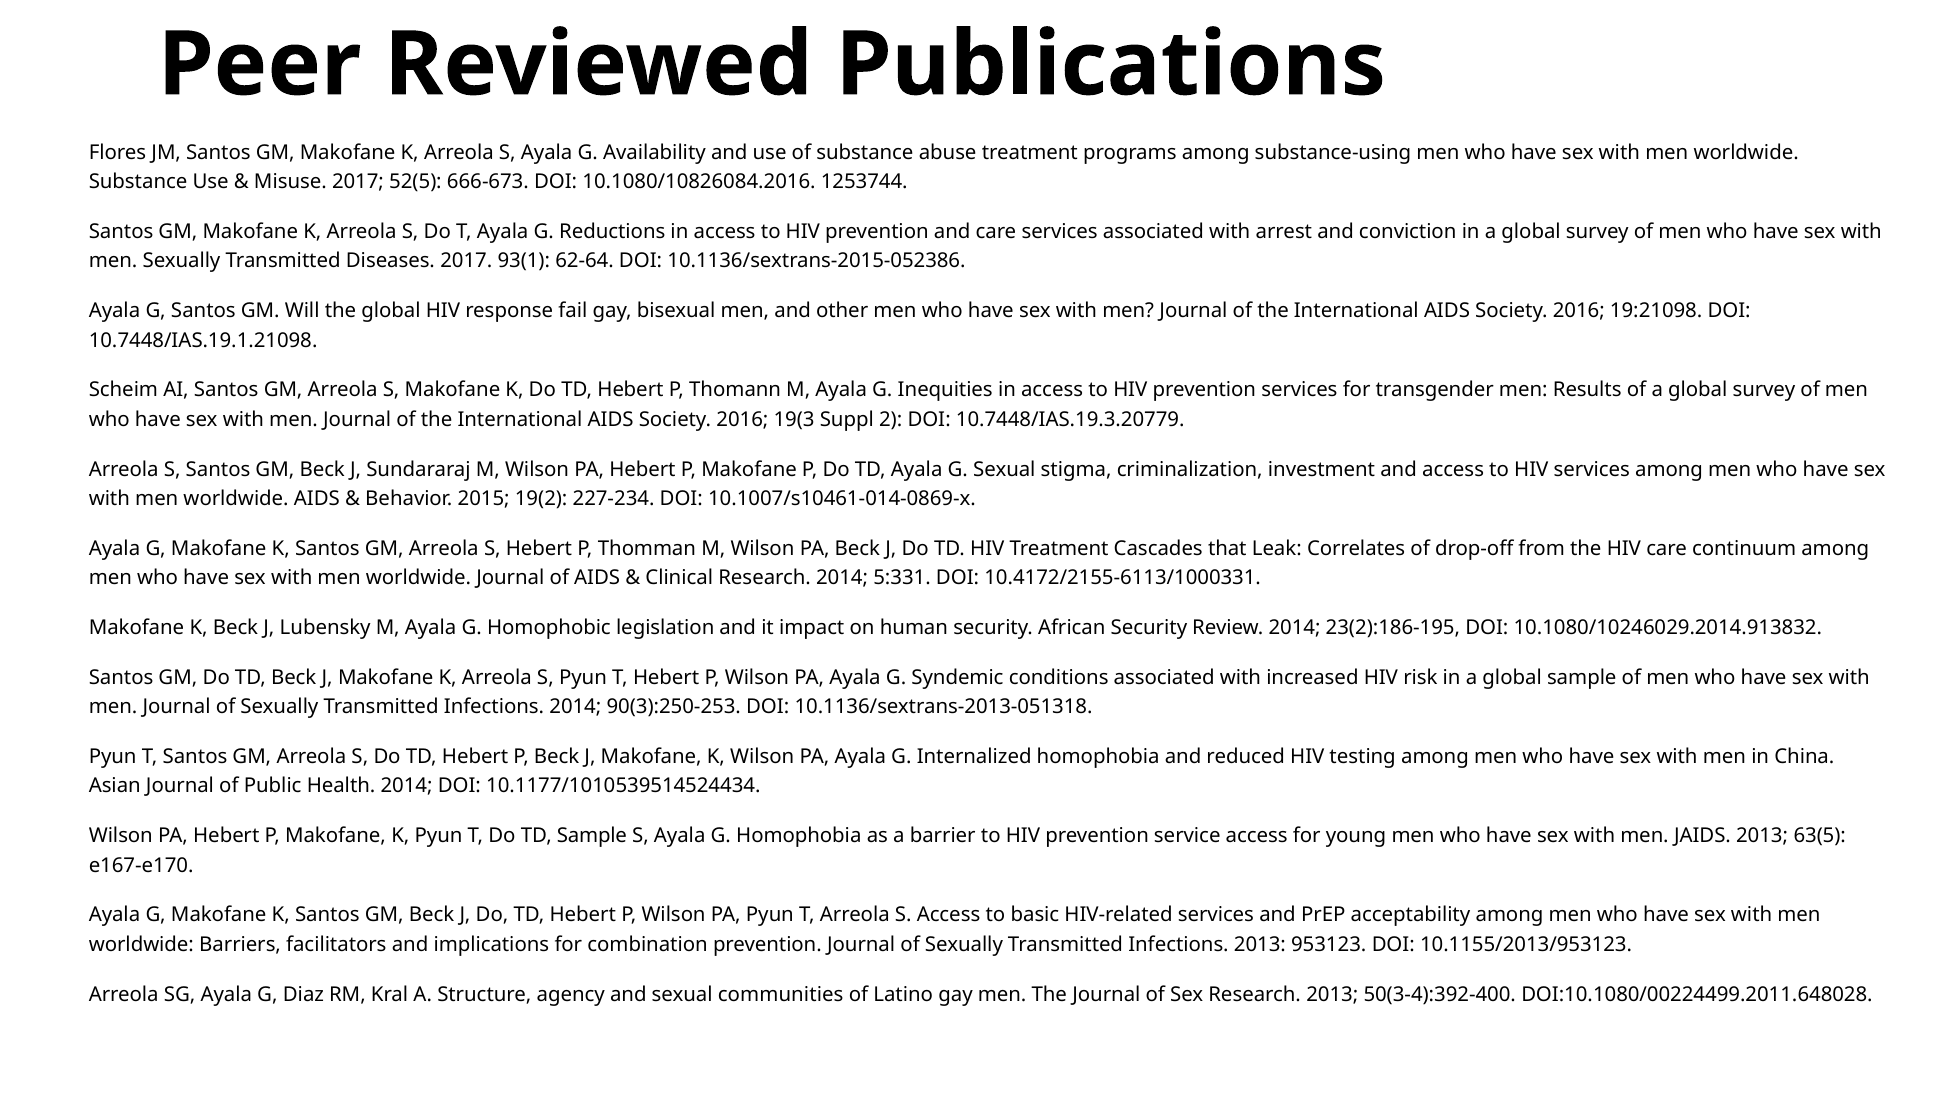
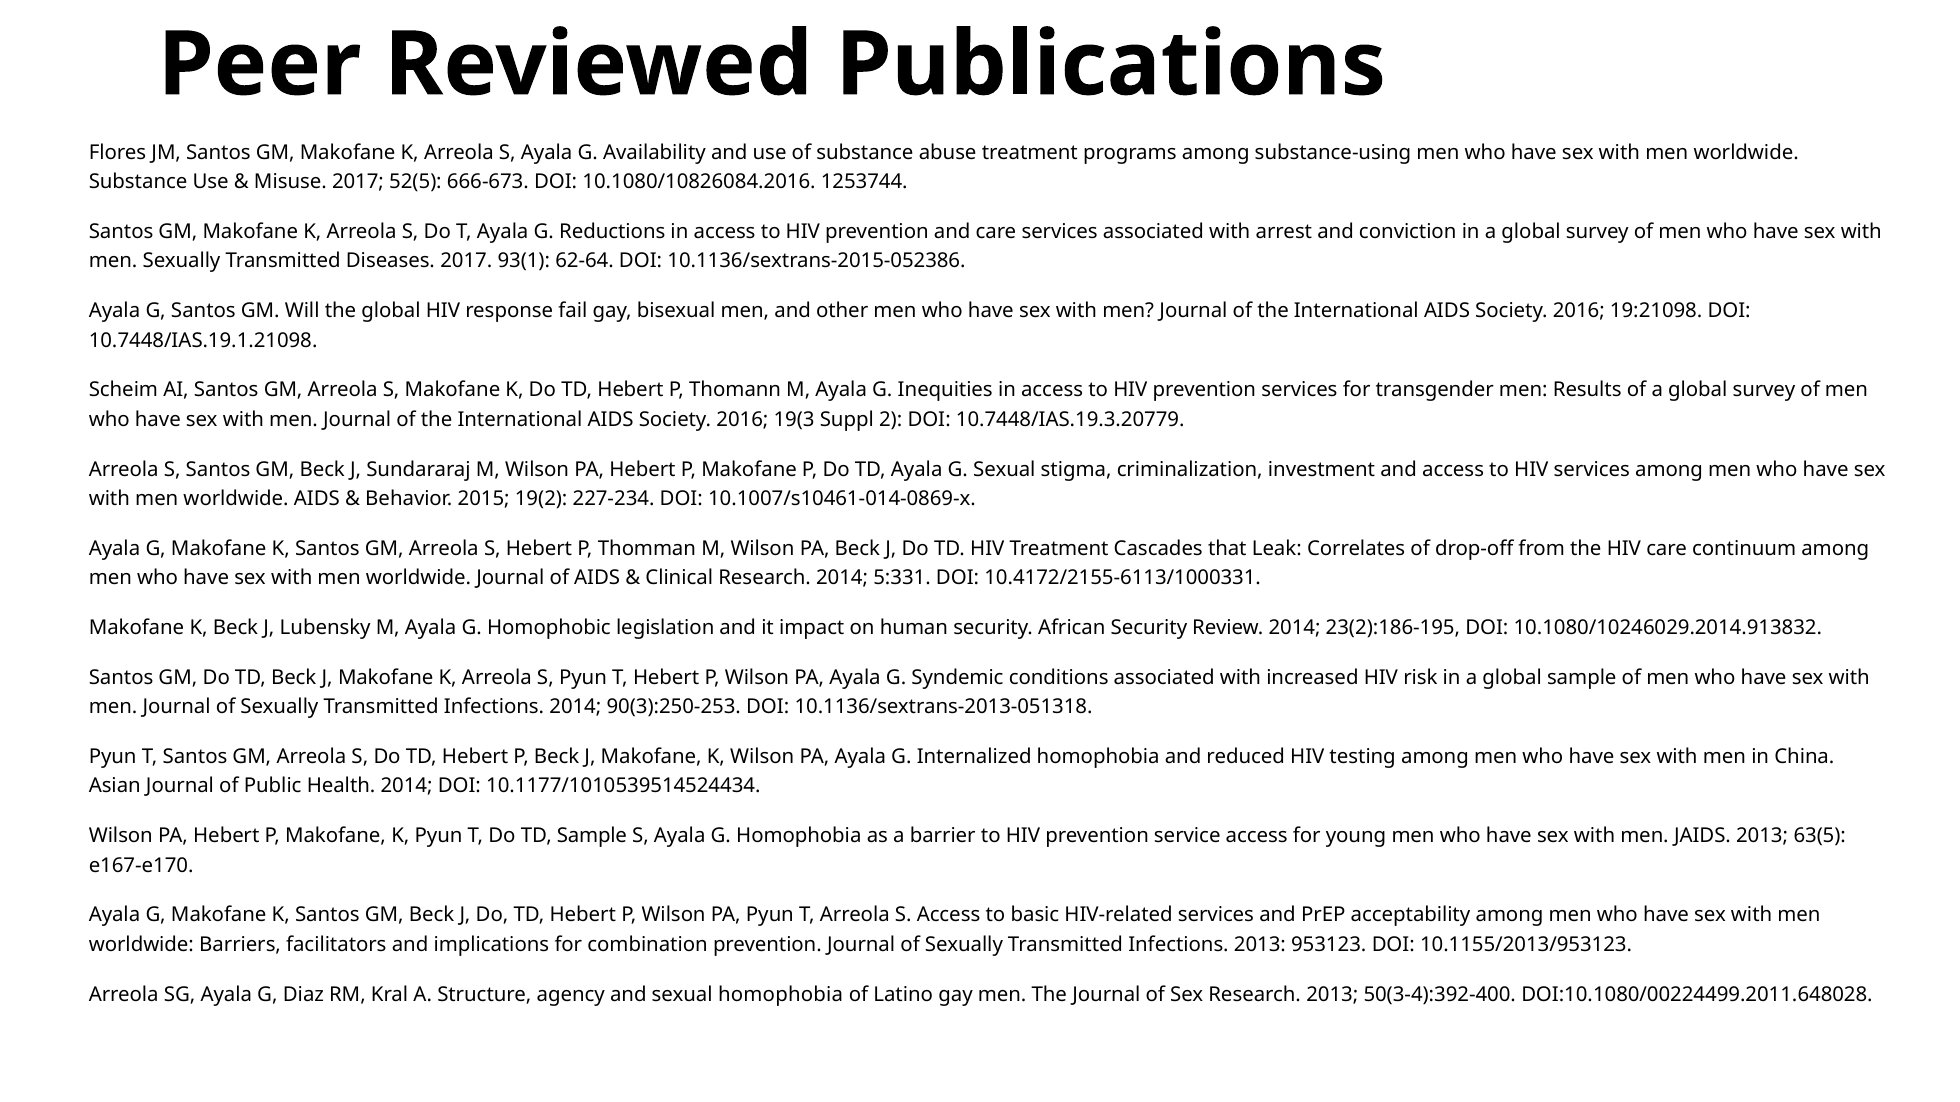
sexual communities: communities -> homophobia (781, 995)
